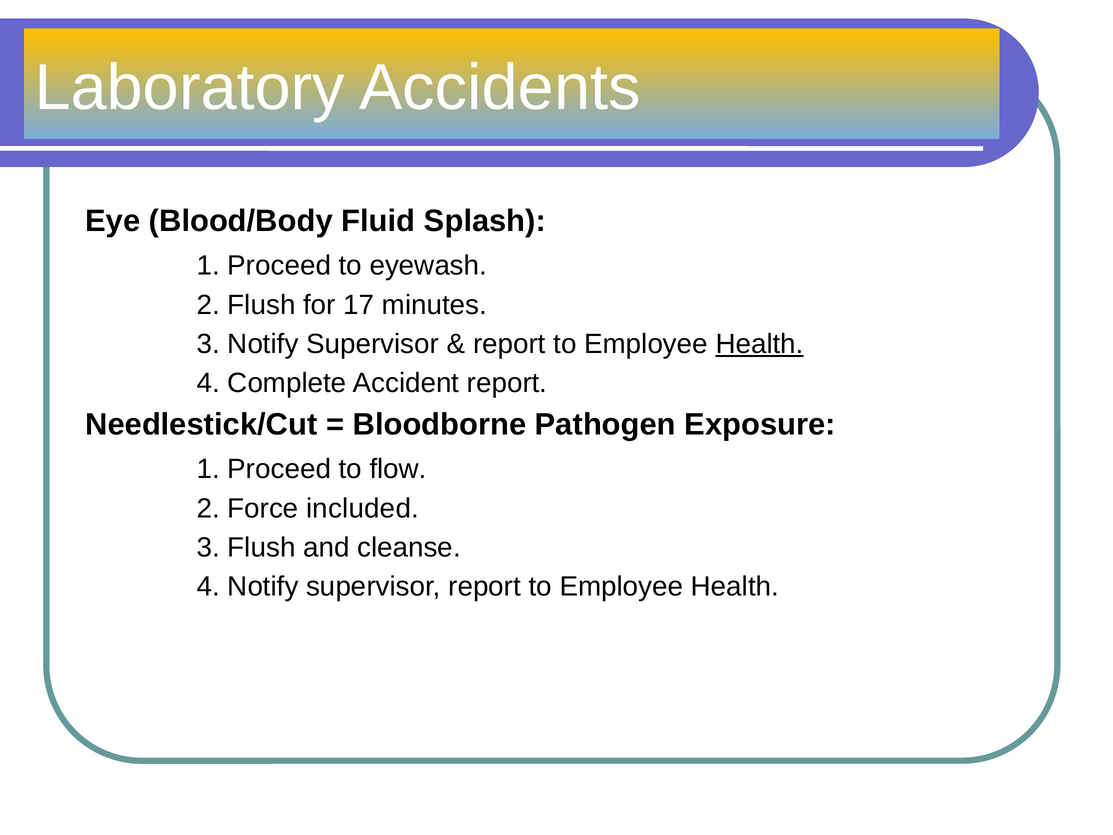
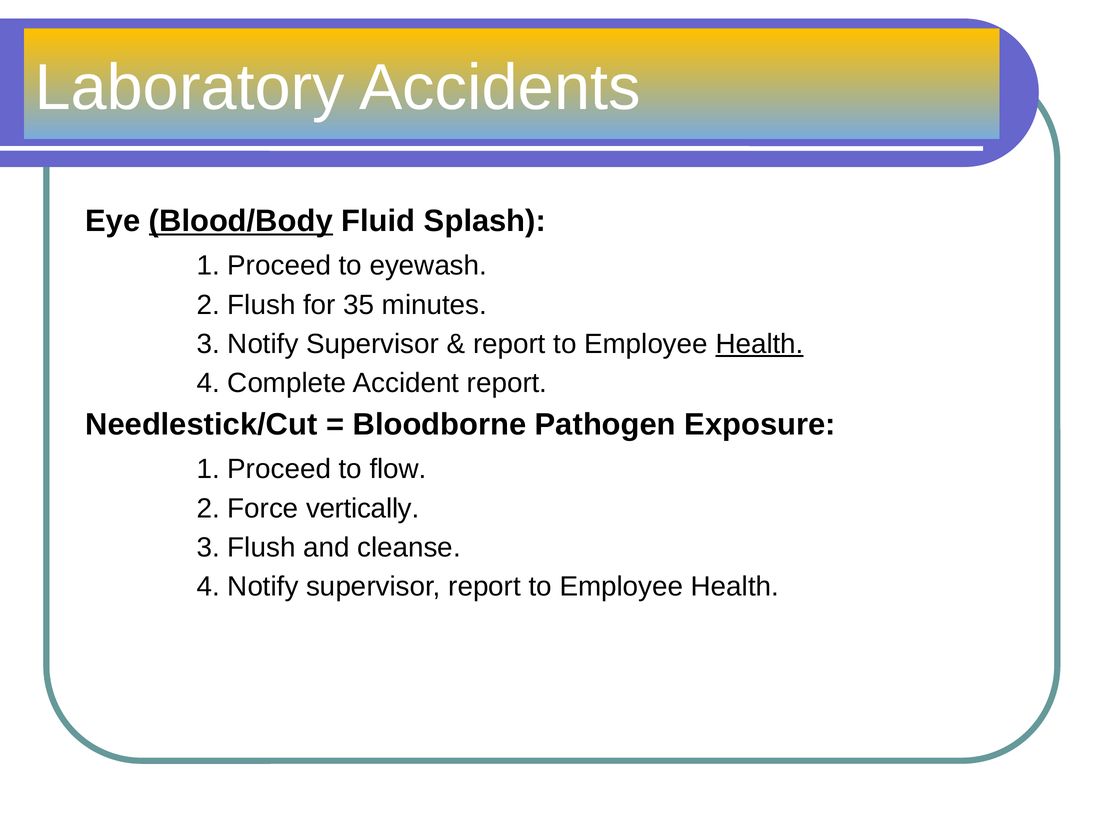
Blood/Body underline: none -> present (241, 221)
17: 17 -> 35 (359, 305)
included: included -> vertically (363, 508)
